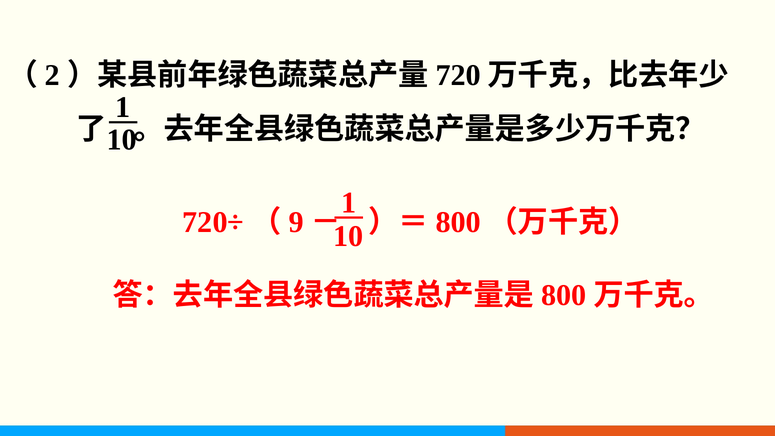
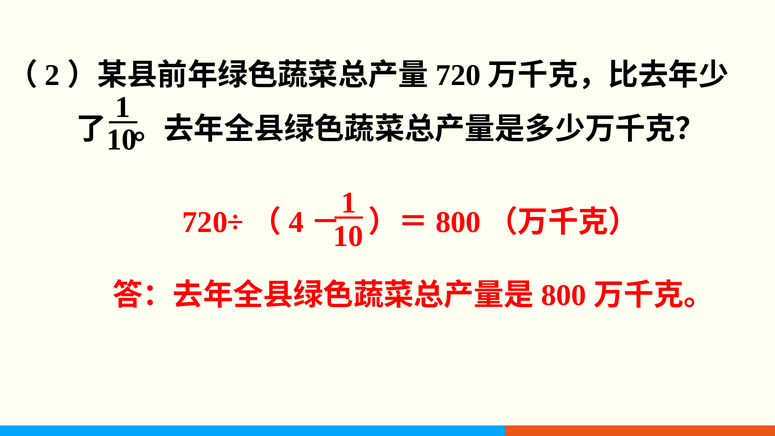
9: 9 -> 4 (296, 223)
